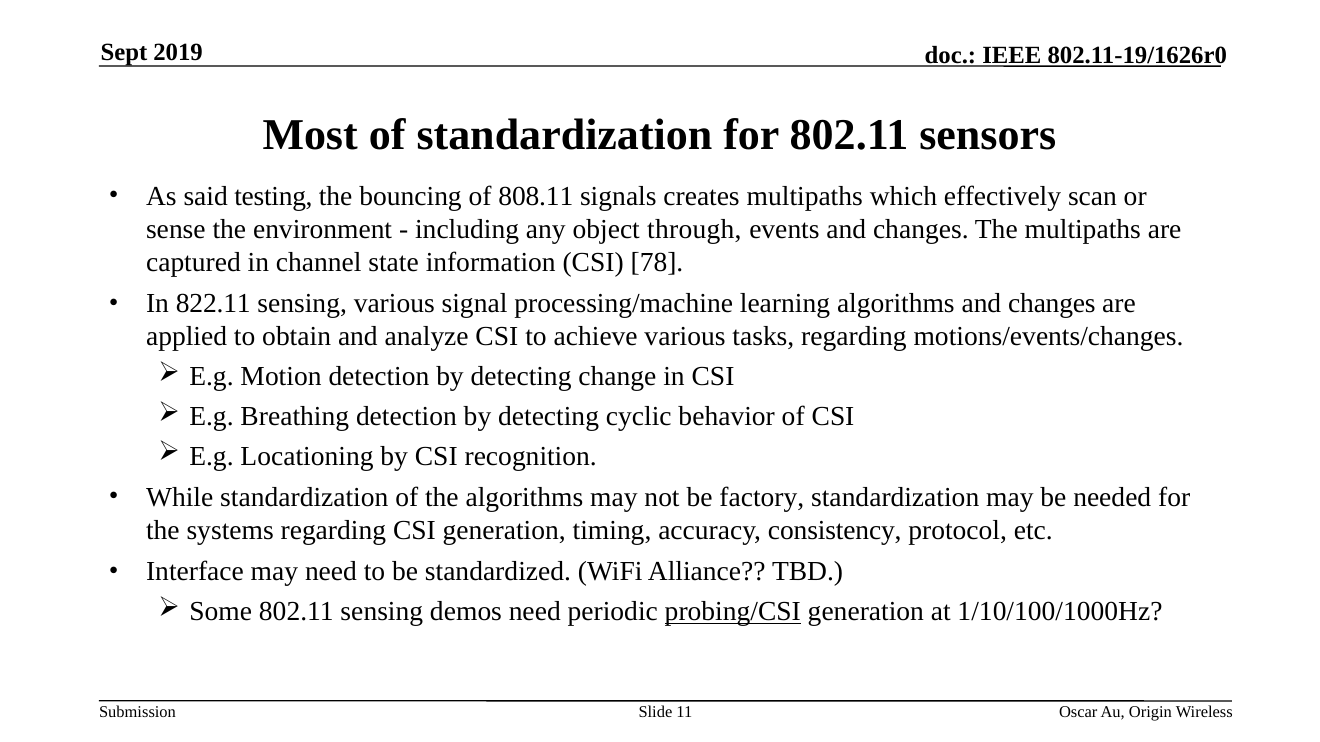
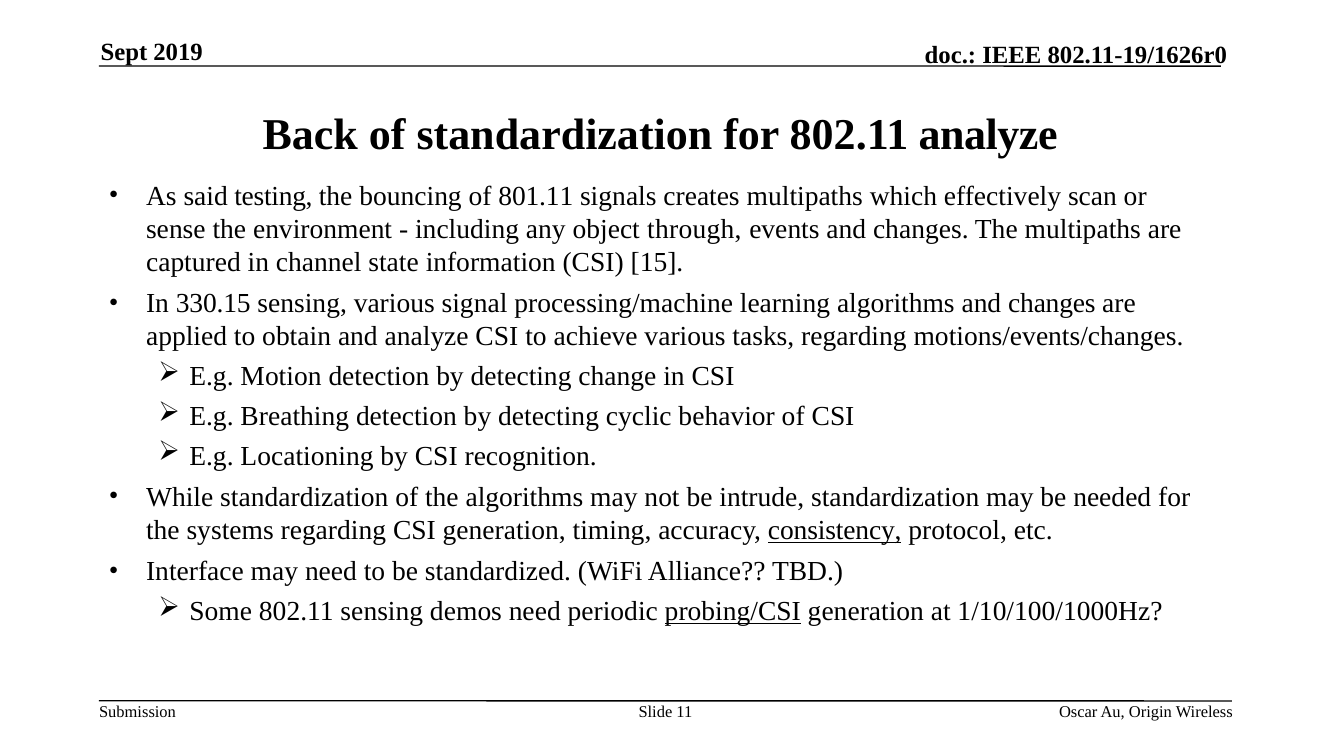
Most: Most -> Back (310, 135)
802.11 sensors: sensors -> analyze (988, 135)
808.11: 808.11 -> 801.11 (536, 197)
78: 78 -> 15 (657, 263)
822.11: 822.11 -> 330.15 (213, 304)
factory: factory -> intrude (762, 498)
consistency underline: none -> present (835, 531)
